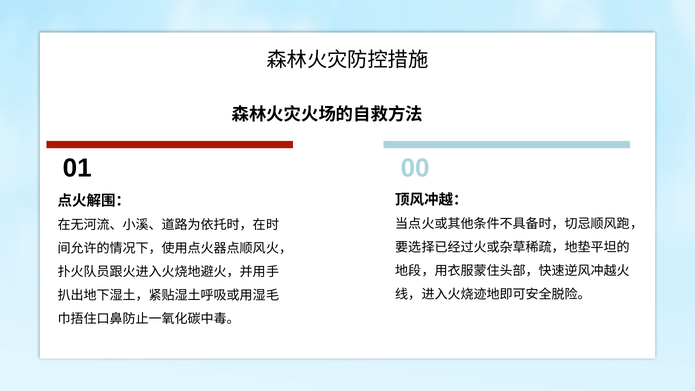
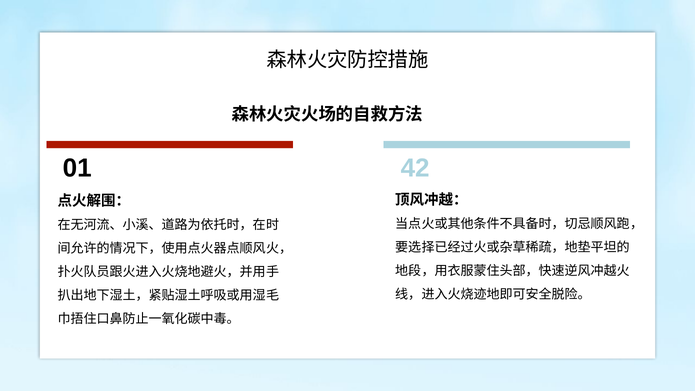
00: 00 -> 42 (415, 168)
